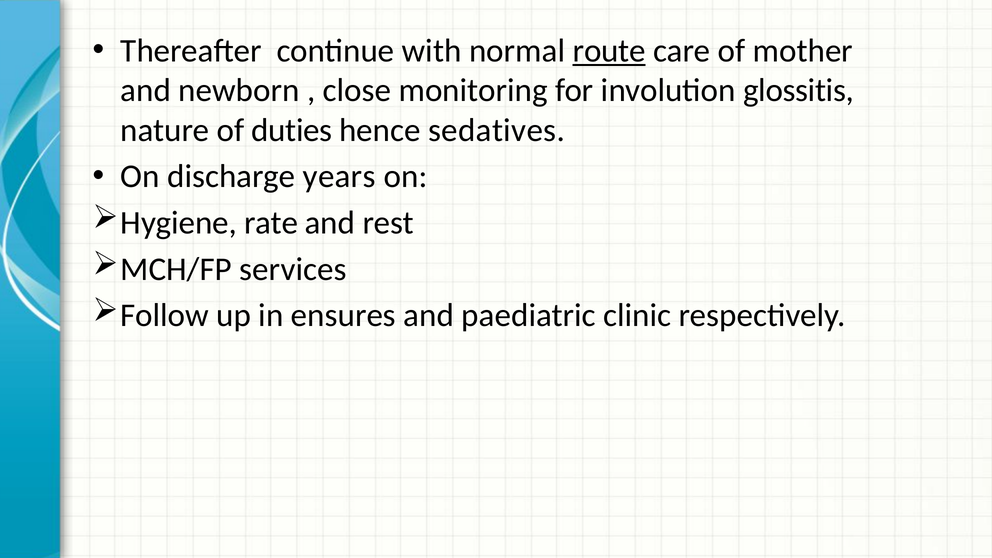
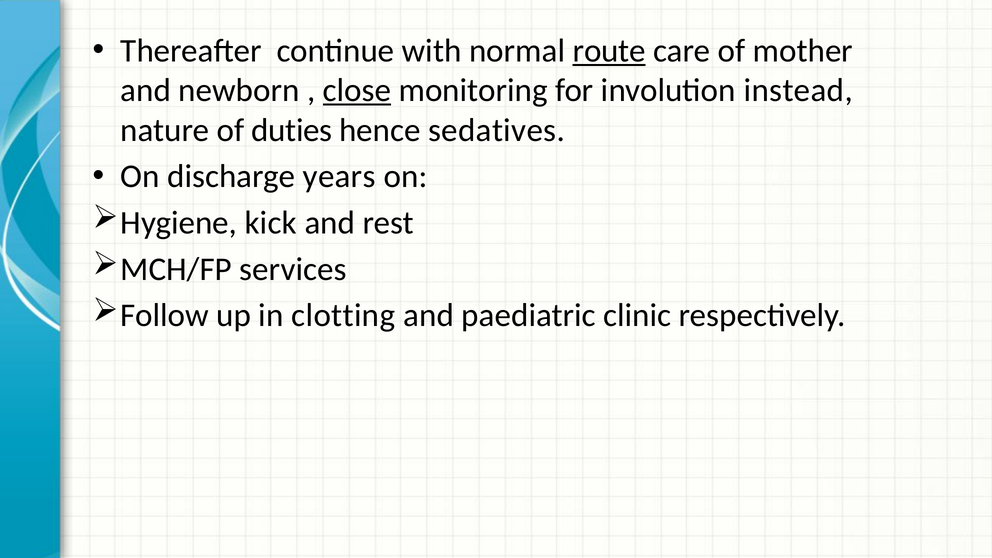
close underline: none -> present (357, 90)
glossitis: glossitis -> instead (798, 90)
rate: rate -> kick (271, 223)
ensures: ensures -> clotting (343, 315)
